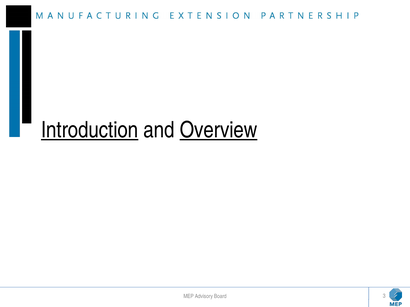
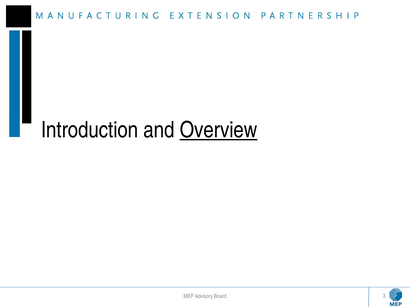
Introduction underline: present -> none (90, 130)
